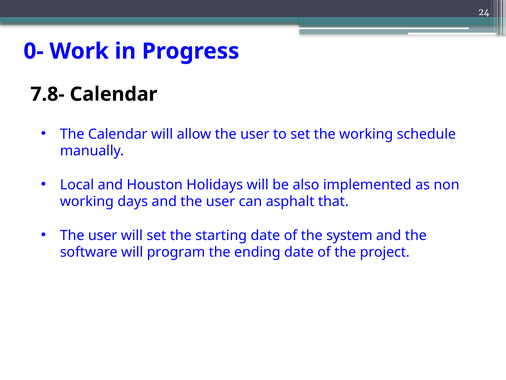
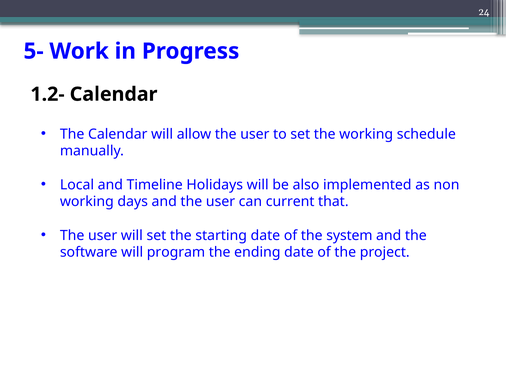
0-: 0- -> 5- (34, 51)
7.8-: 7.8- -> 1.2- (48, 94)
Houston: Houston -> Timeline (155, 184)
asphalt: asphalt -> current (290, 201)
